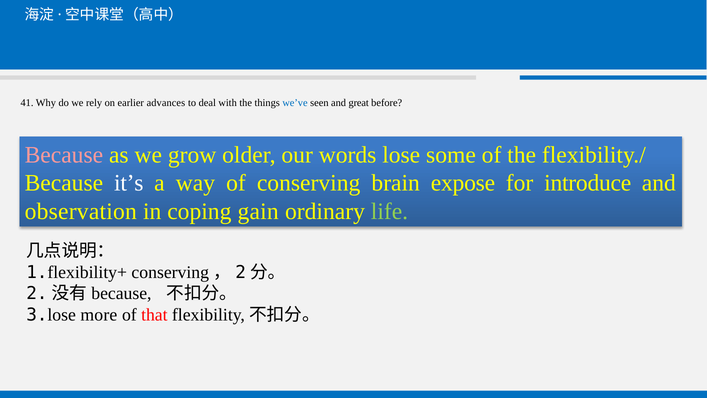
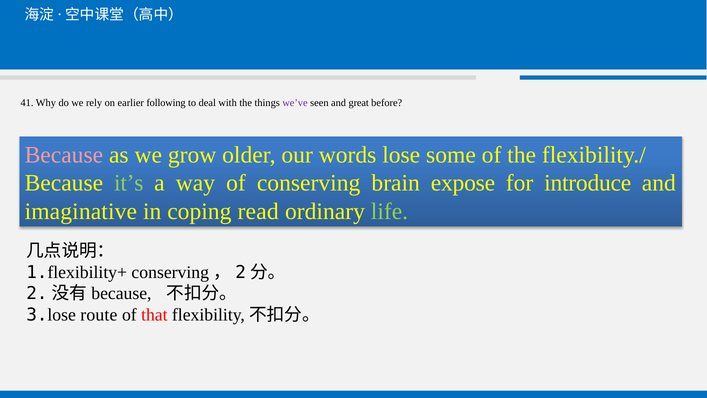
advances: advances -> following (166, 103)
we’ve colour: blue -> purple (295, 103)
it’s colour: white -> light green (129, 183)
observation: observation -> imaginative (81, 211)
gain: gain -> read (258, 211)
more: more -> route (99, 315)
